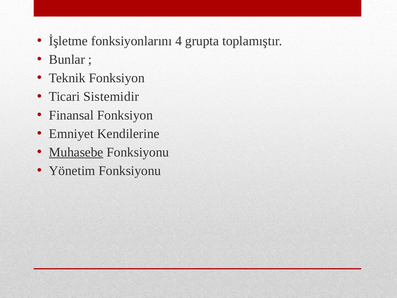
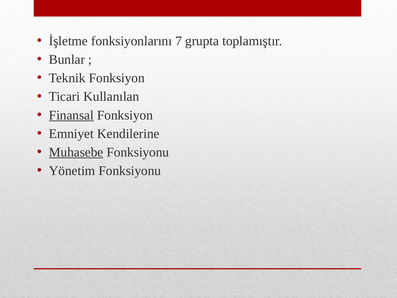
4: 4 -> 7 (179, 41)
Sistemidir: Sistemidir -> Kullanılan (111, 97)
Finansal underline: none -> present (71, 115)
